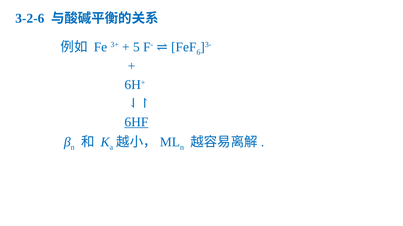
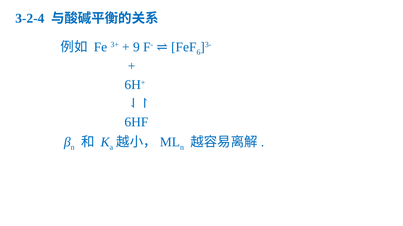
3-2-6: 3-2-6 -> 3-2-4 (30, 19)
5: 5 -> 9 (136, 47)
6HF underline: present -> none (136, 122)
